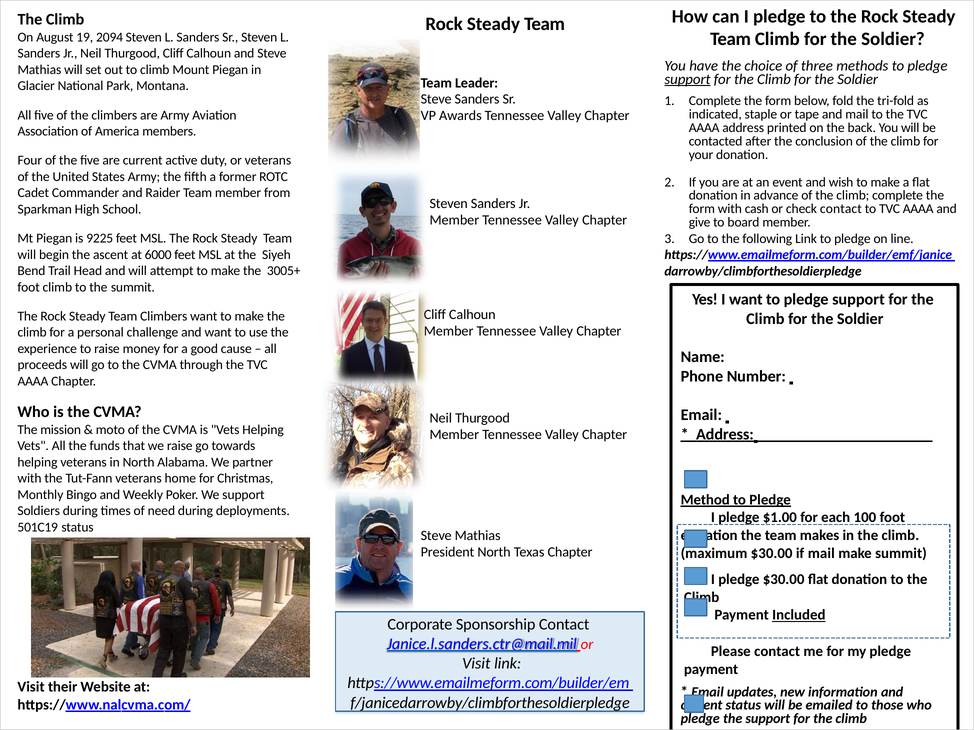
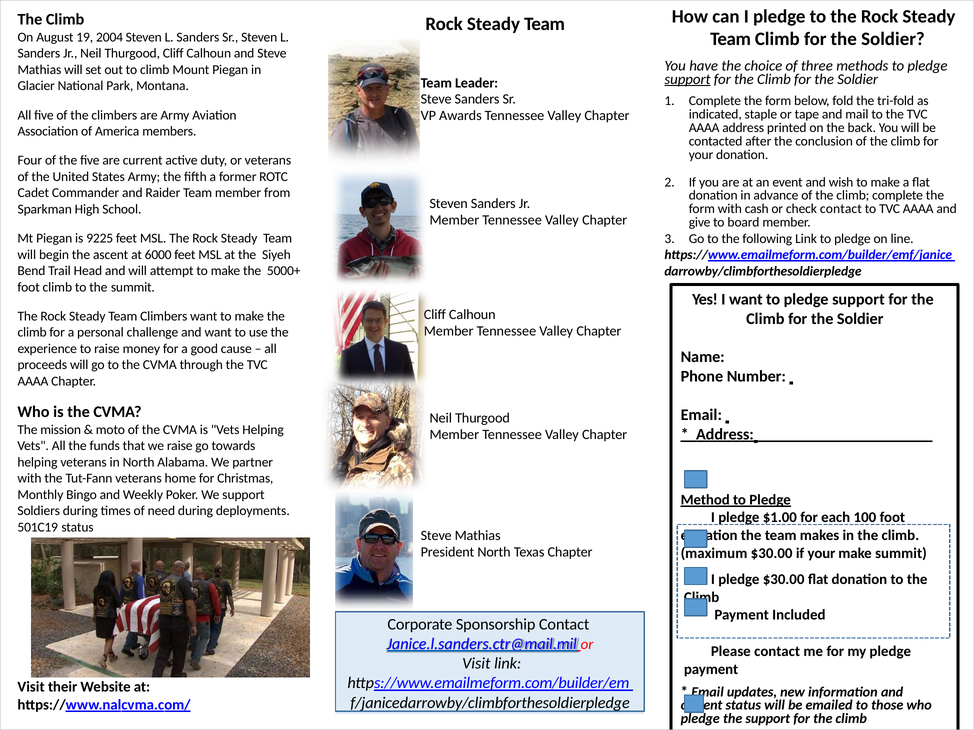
2094: 2094 -> 2004 (110, 37)
3005+: 3005+ -> 5000+ (284, 271)
if mail: mail -> your (821, 554)
Included underline: present -> none (799, 615)
